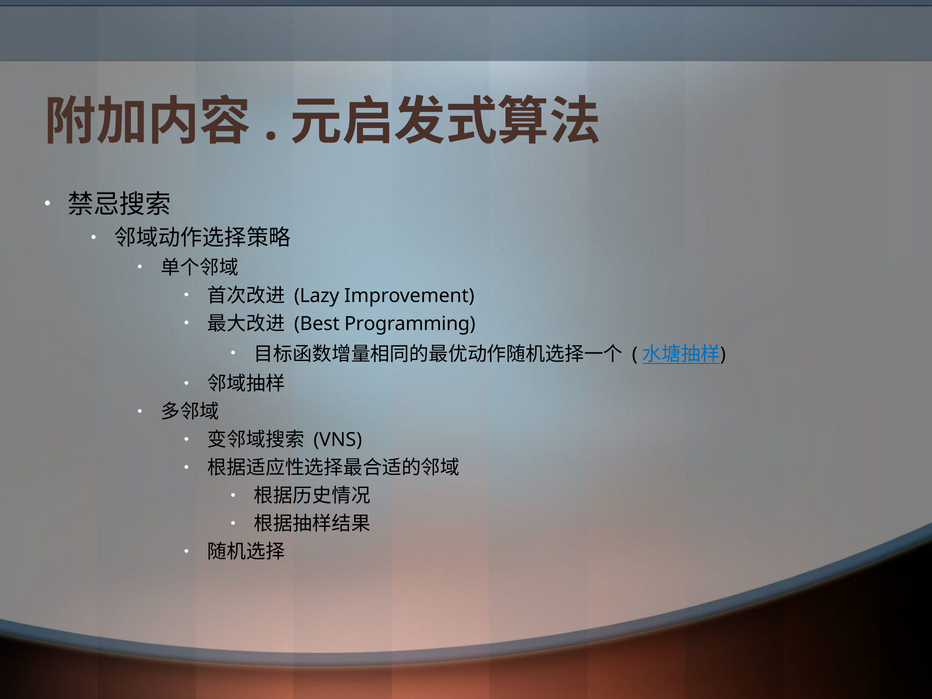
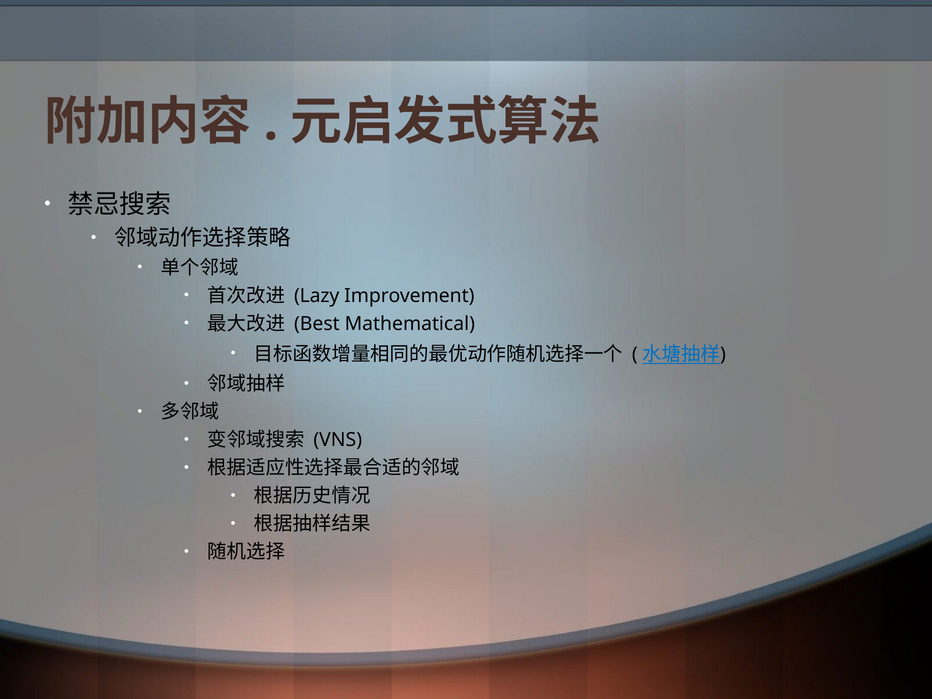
Programming: Programming -> Mathematical (410, 324)
